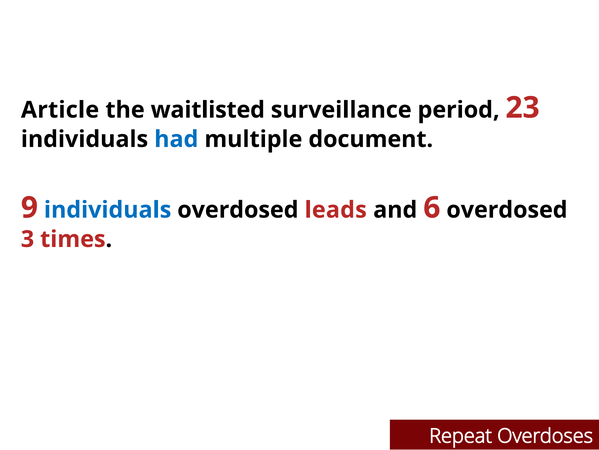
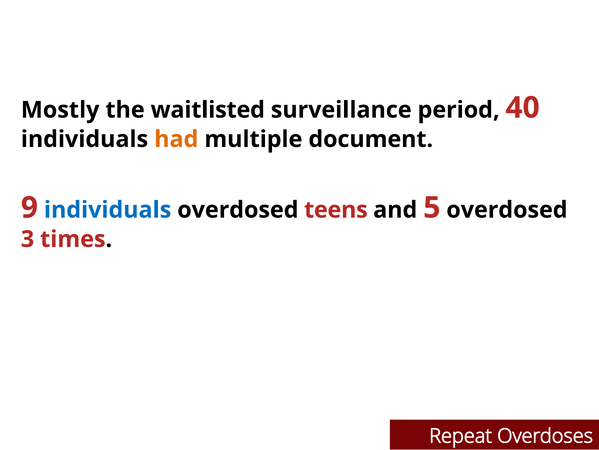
Article: Article -> Mostly (60, 110)
23: 23 -> 40 (523, 108)
had colour: blue -> orange (176, 139)
leads: leads -> teens (336, 210)
6: 6 -> 5 (432, 207)
